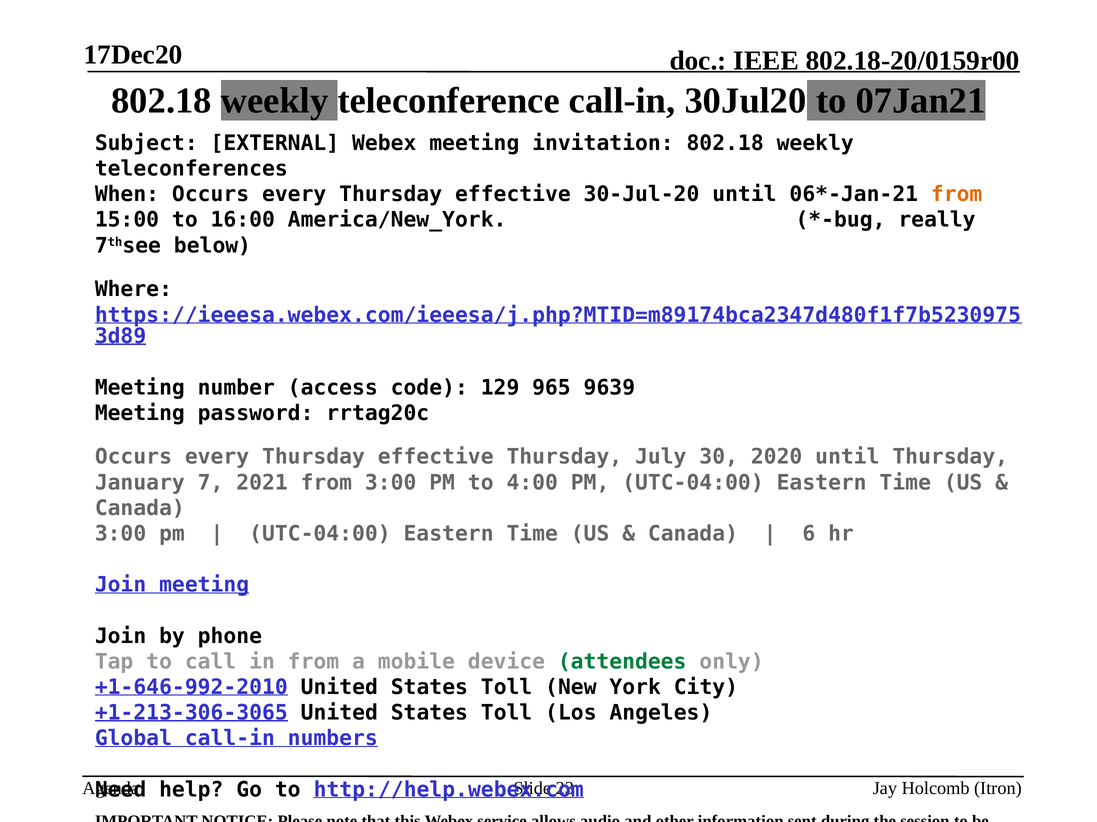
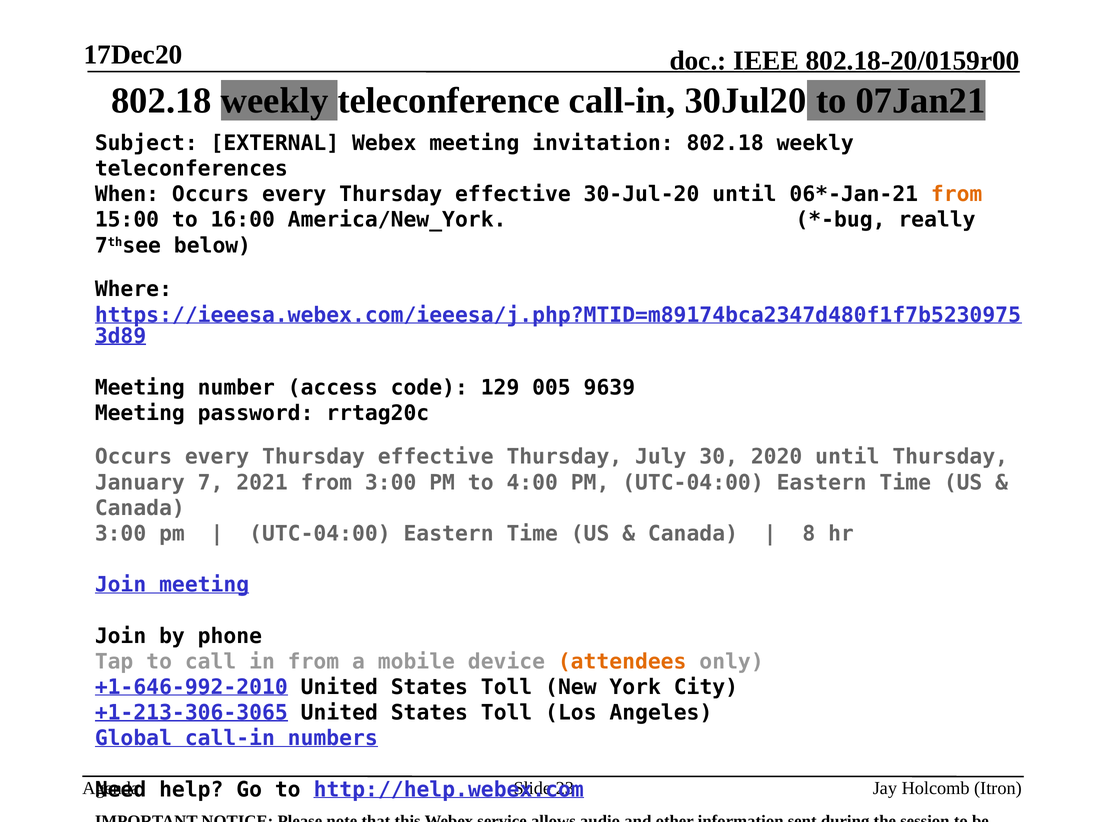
965: 965 -> 005 (551, 388)
6: 6 -> 8 (809, 534)
attendees colour: green -> orange (622, 662)
